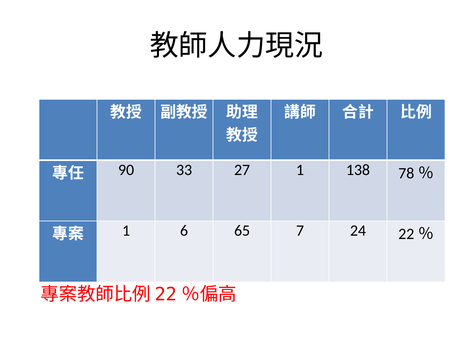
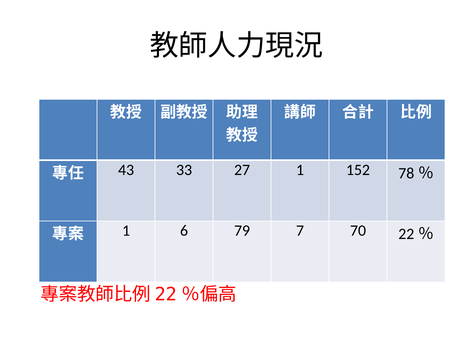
90: 90 -> 43 (126, 170)
138: 138 -> 152 (358, 170)
65: 65 -> 79 (242, 231)
24: 24 -> 70 (358, 231)
